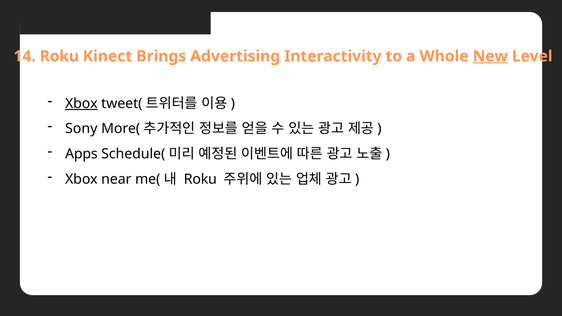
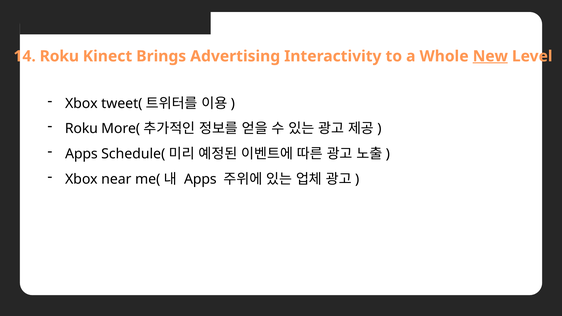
Xbox underline: present -> none (81, 103)
Sony: Sony -> Roku (81, 129)
Roku: Roku -> Apps (200, 179)
